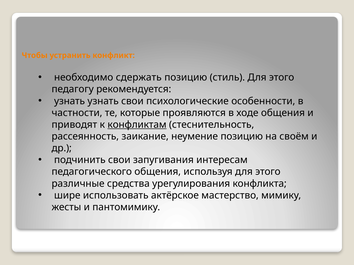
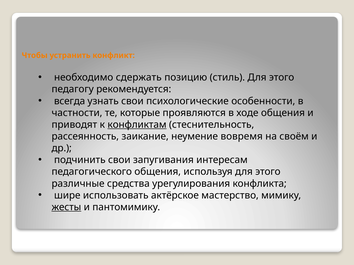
узнать: узнать -> всегда (70, 101)
неумение позицию: позицию -> вовремя (242, 137)
жесты underline: none -> present (66, 207)
